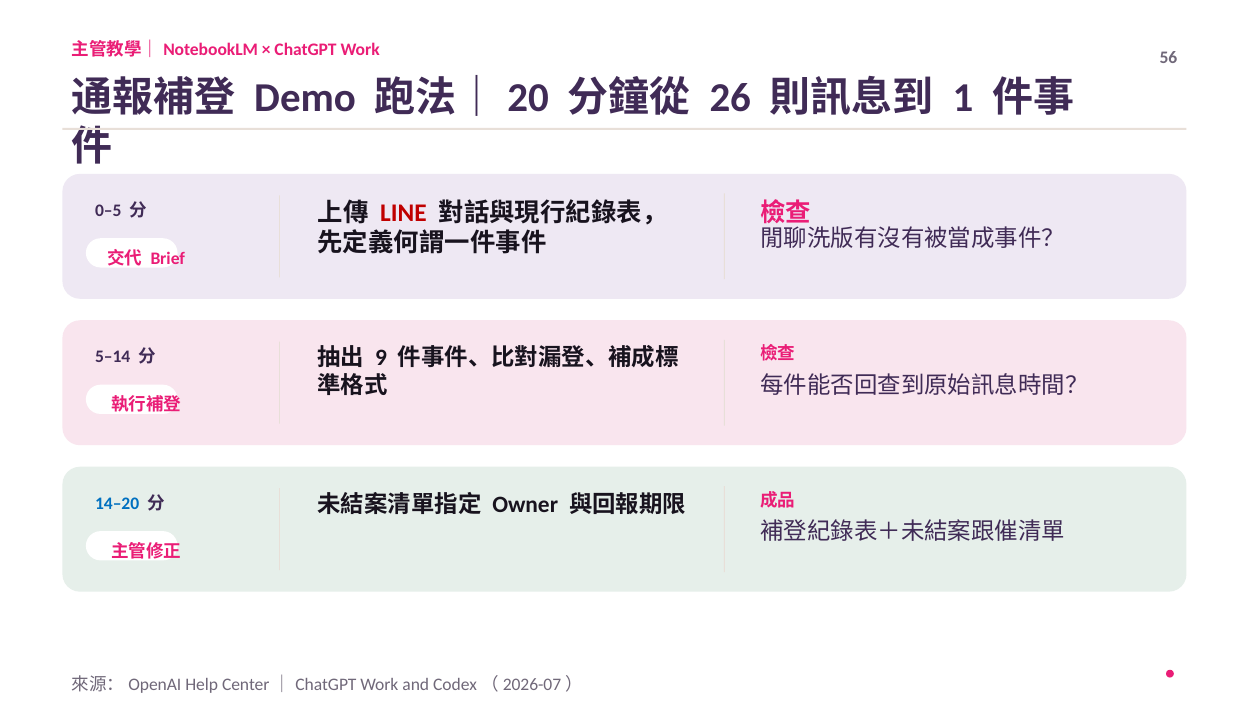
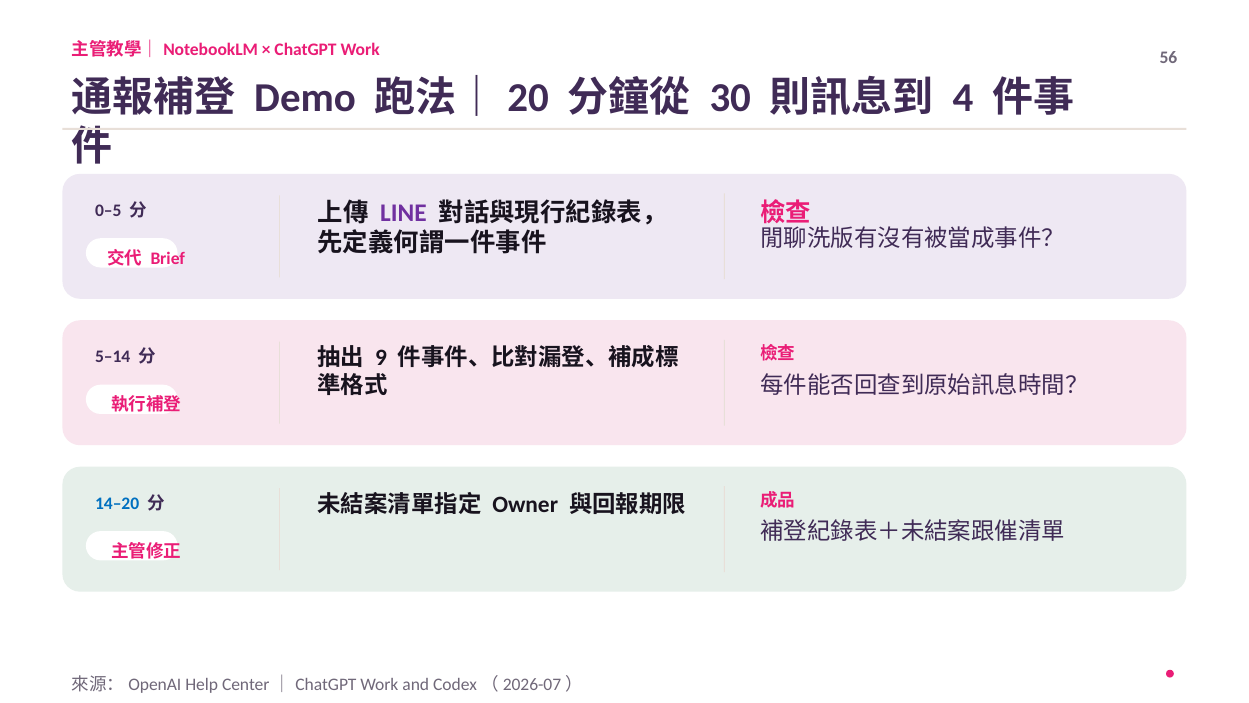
26: 26 -> 30 (730, 97)
1: 1 -> 4 (963, 97)
LINE colour: red -> purple (403, 213)
